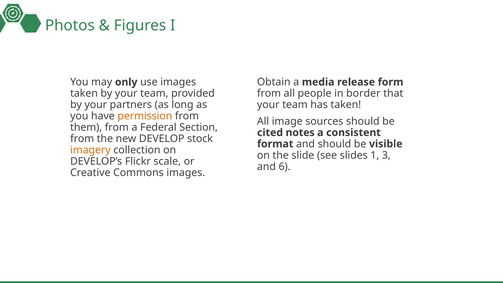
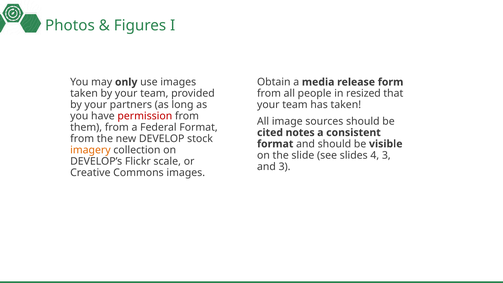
border: border -> resized (363, 93)
permission colour: orange -> red (145, 116)
Federal Section: Section -> Format (199, 127)
1: 1 -> 4 (375, 155)
and 6: 6 -> 3 (285, 167)
